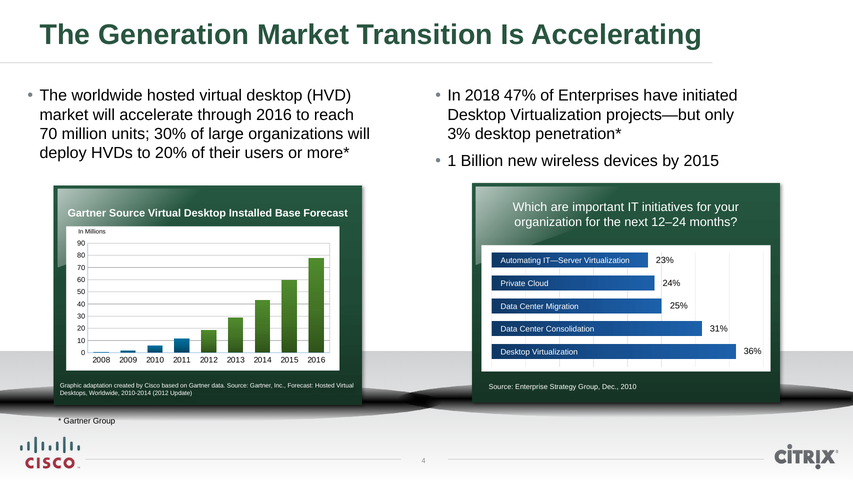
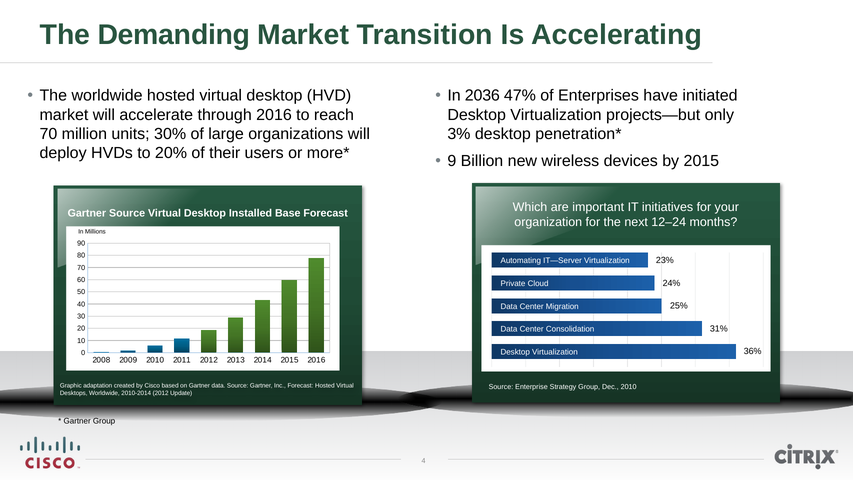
Generation: Generation -> Demanding (174, 35)
2018: 2018 -> 2036 (482, 96)
1: 1 -> 9 (452, 161)
